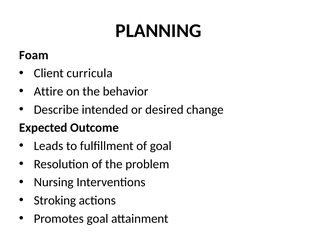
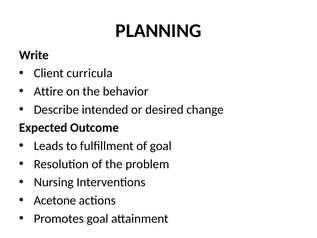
Foam: Foam -> Write (34, 55)
Stroking: Stroking -> Acetone (55, 200)
